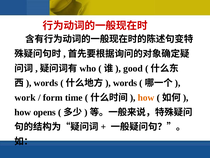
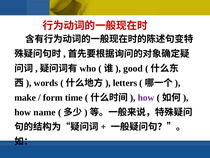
words: words -> letters (125, 83)
work: work -> make (25, 97)
how colour: orange -> purple (146, 97)
opens: opens -> name (44, 112)
